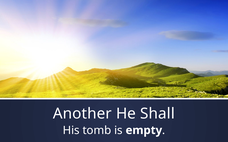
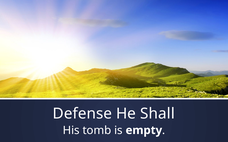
Another: Another -> Defense (82, 114)
